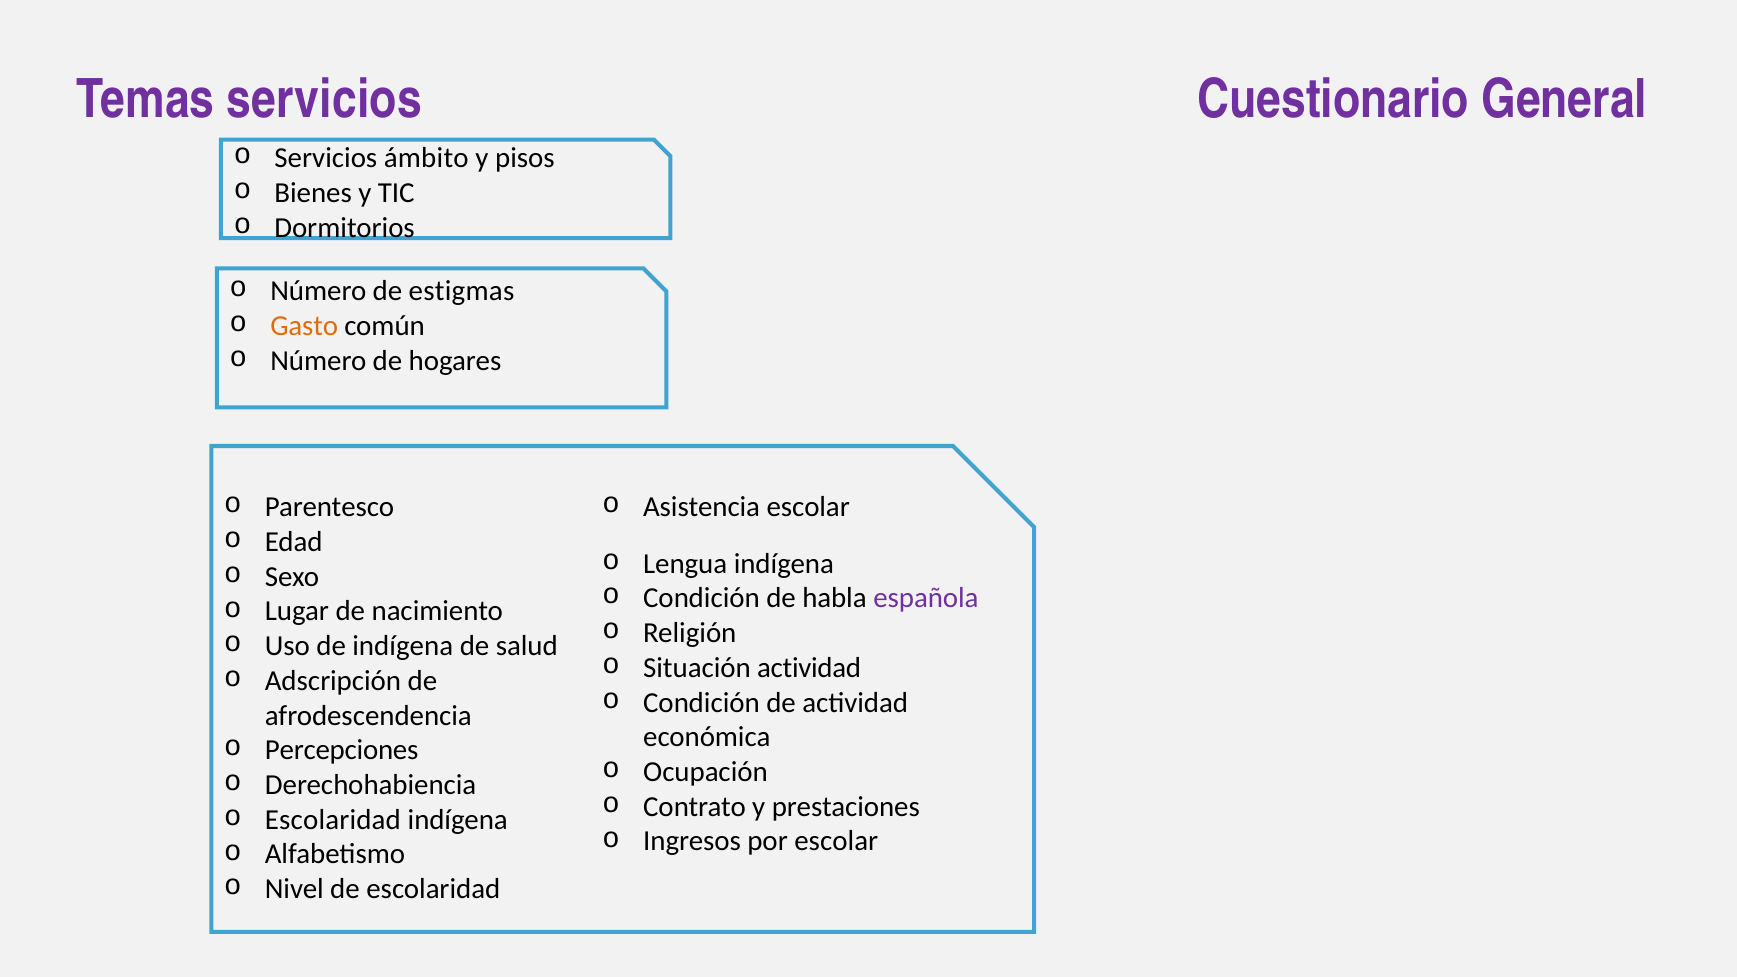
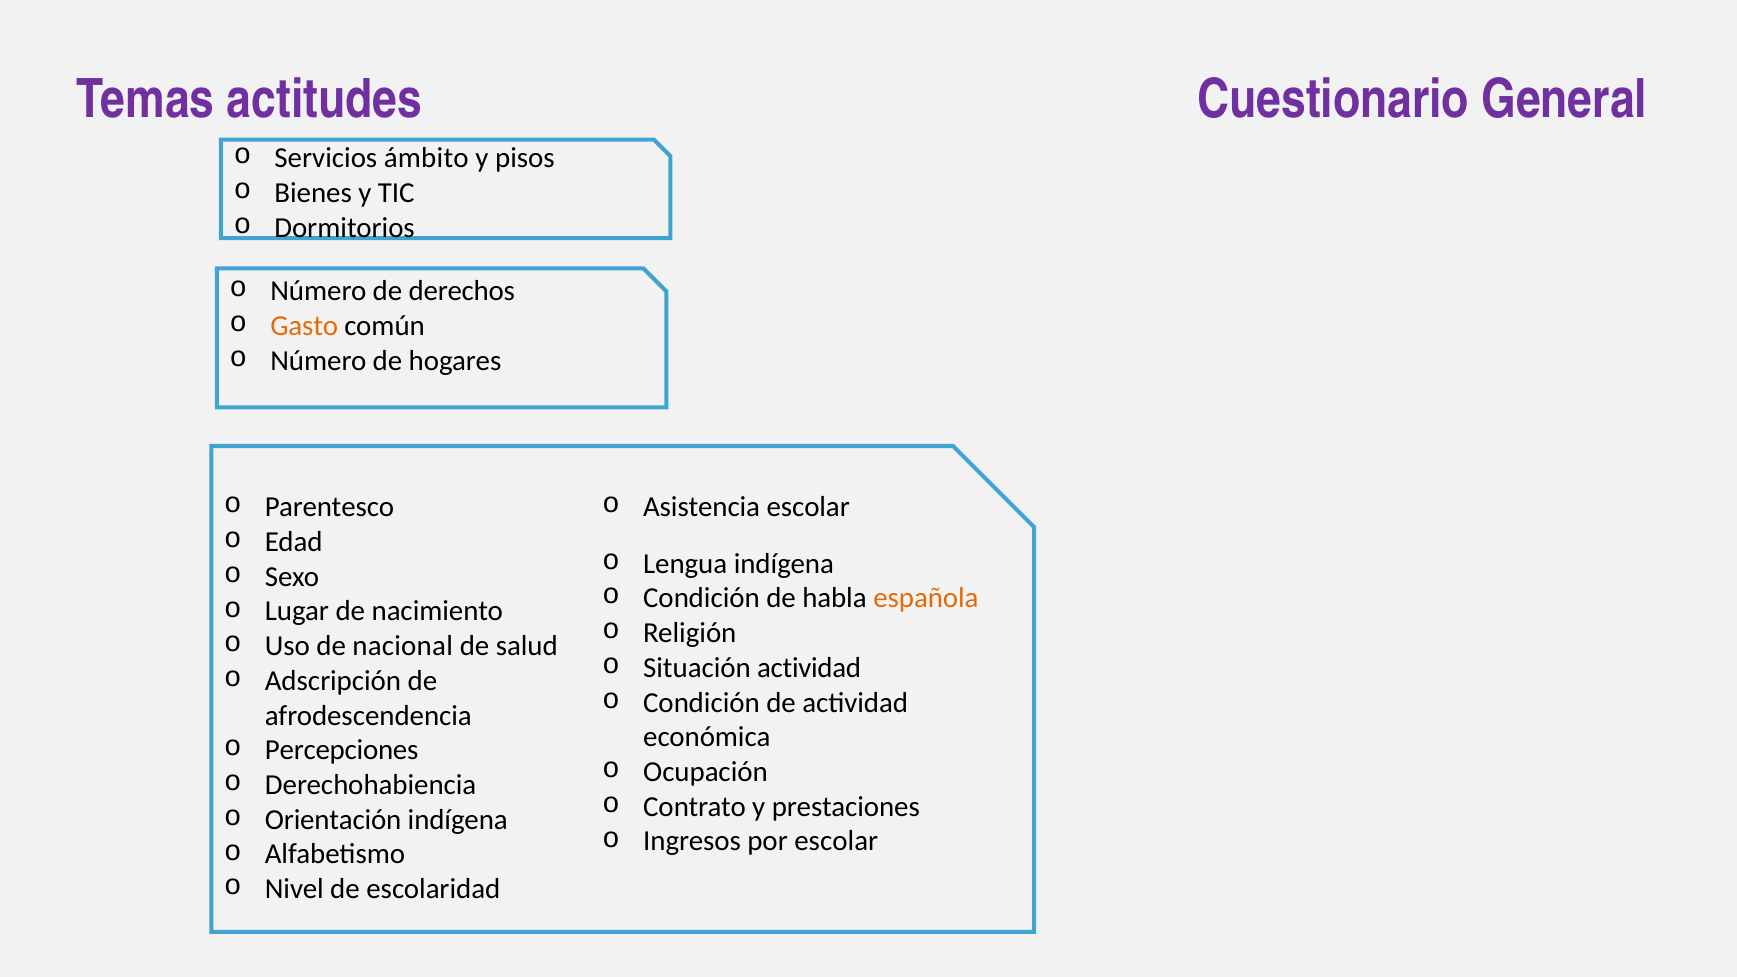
Temas servicios: servicios -> actitudes (325, 100)
estigmas: estigmas -> derechos (462, 291)
española colour: purple -> orange (926, 598)
de indígena: indígena -> nacional (403, 646)
Escolaridad: Escolaridad -> Orientación (333, 820)
